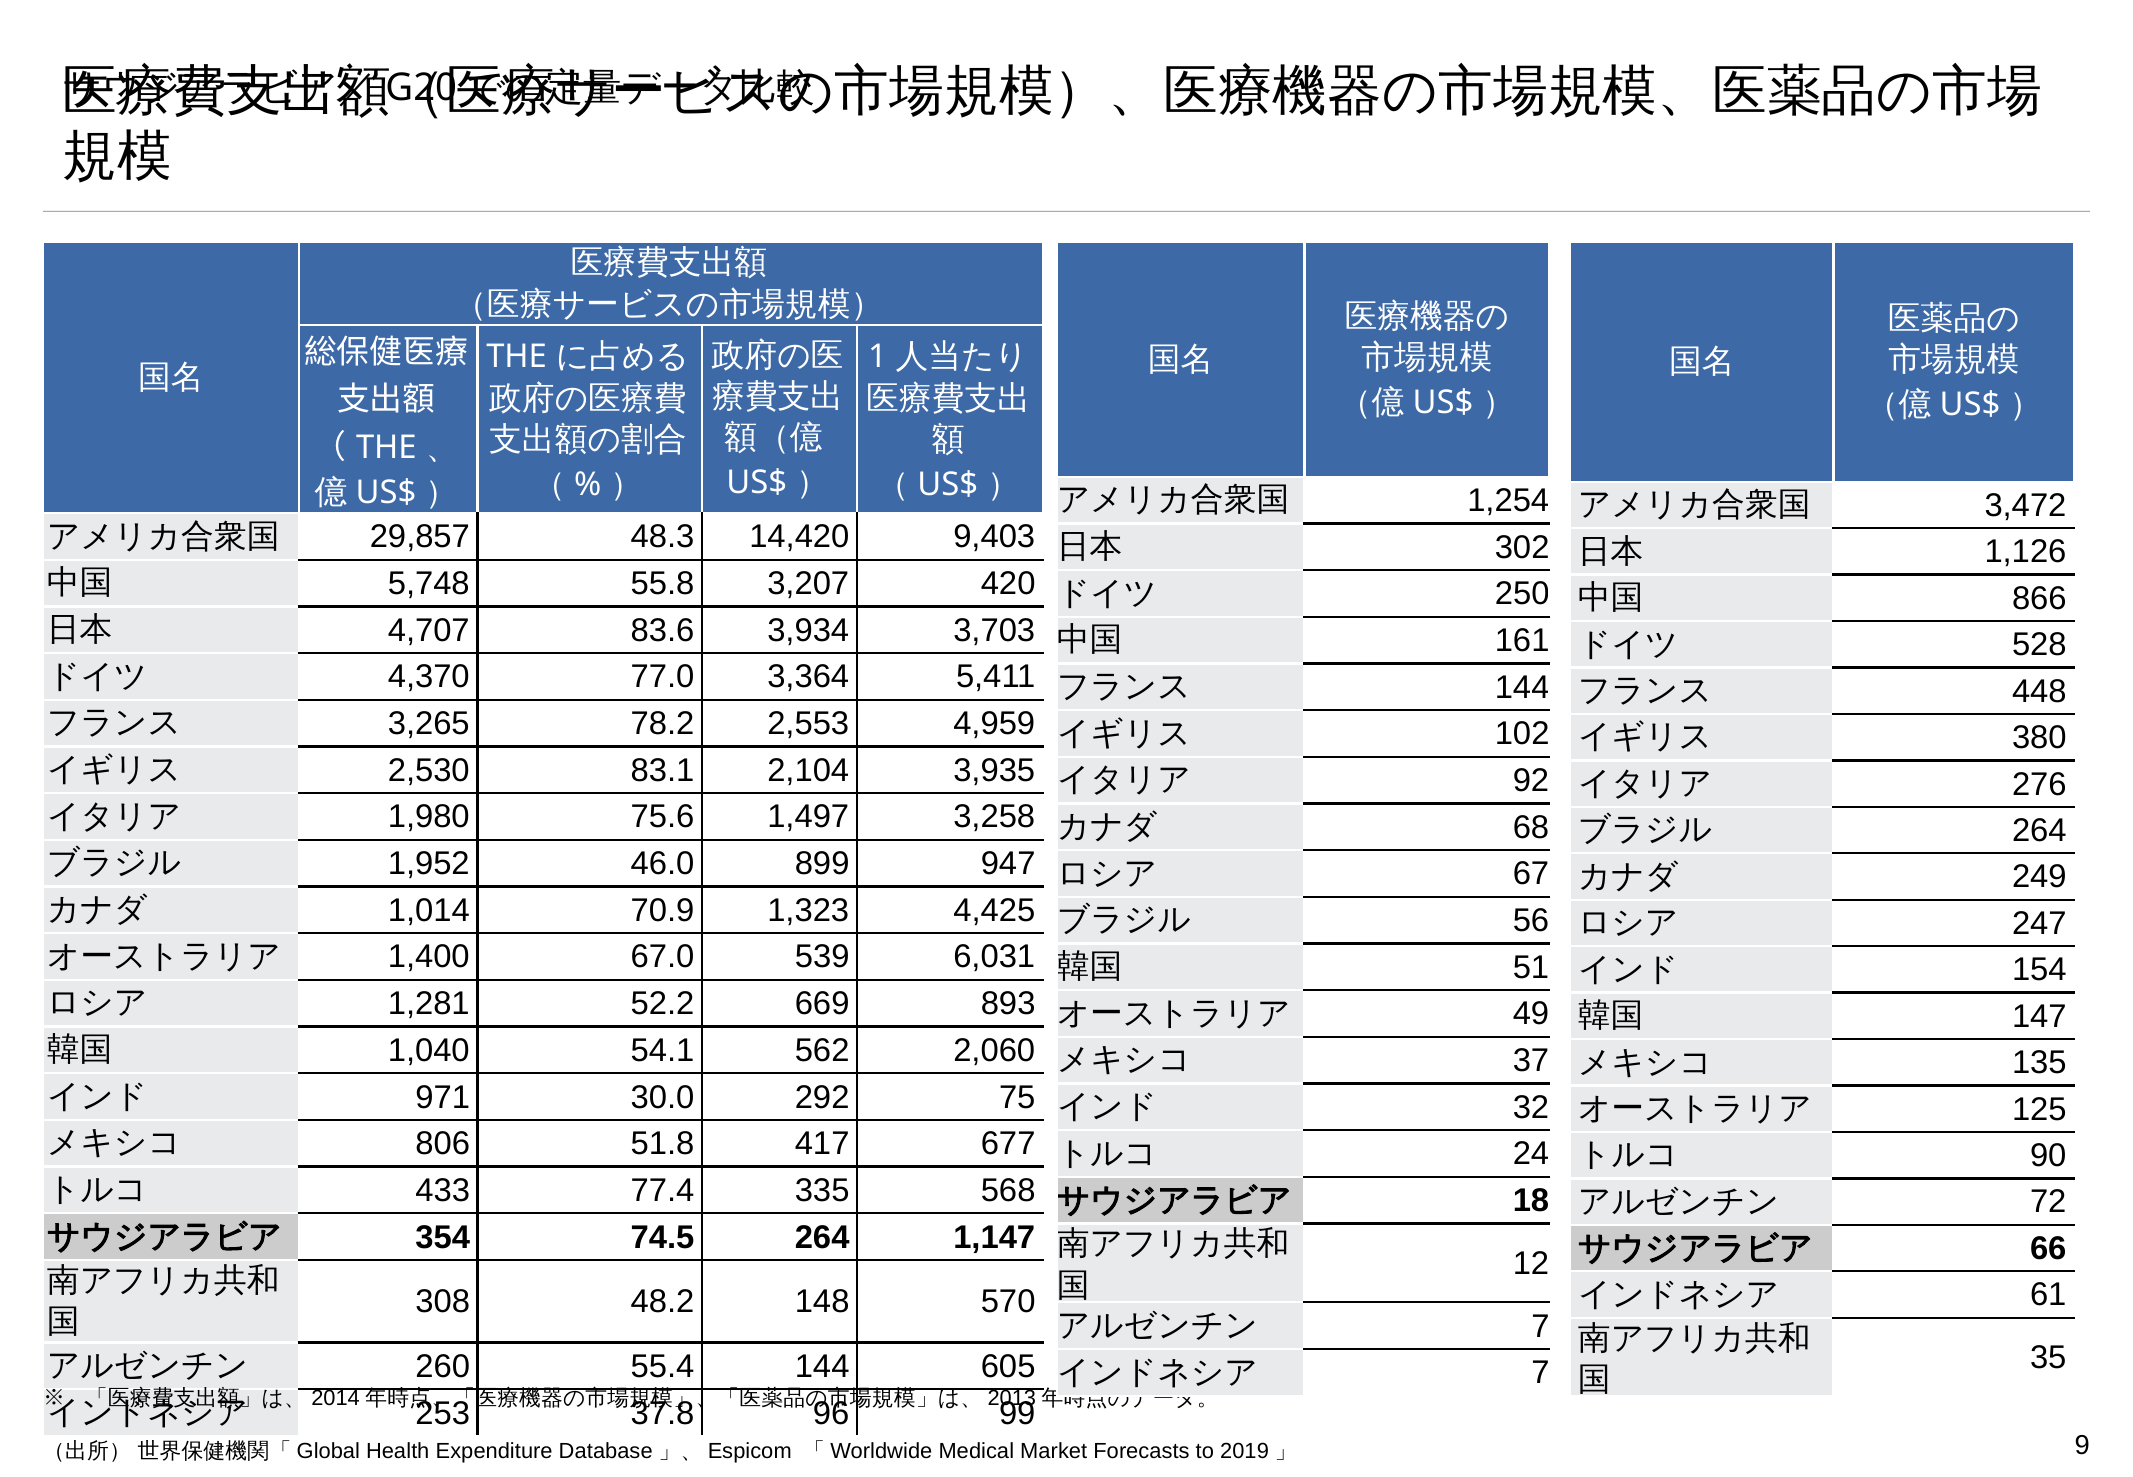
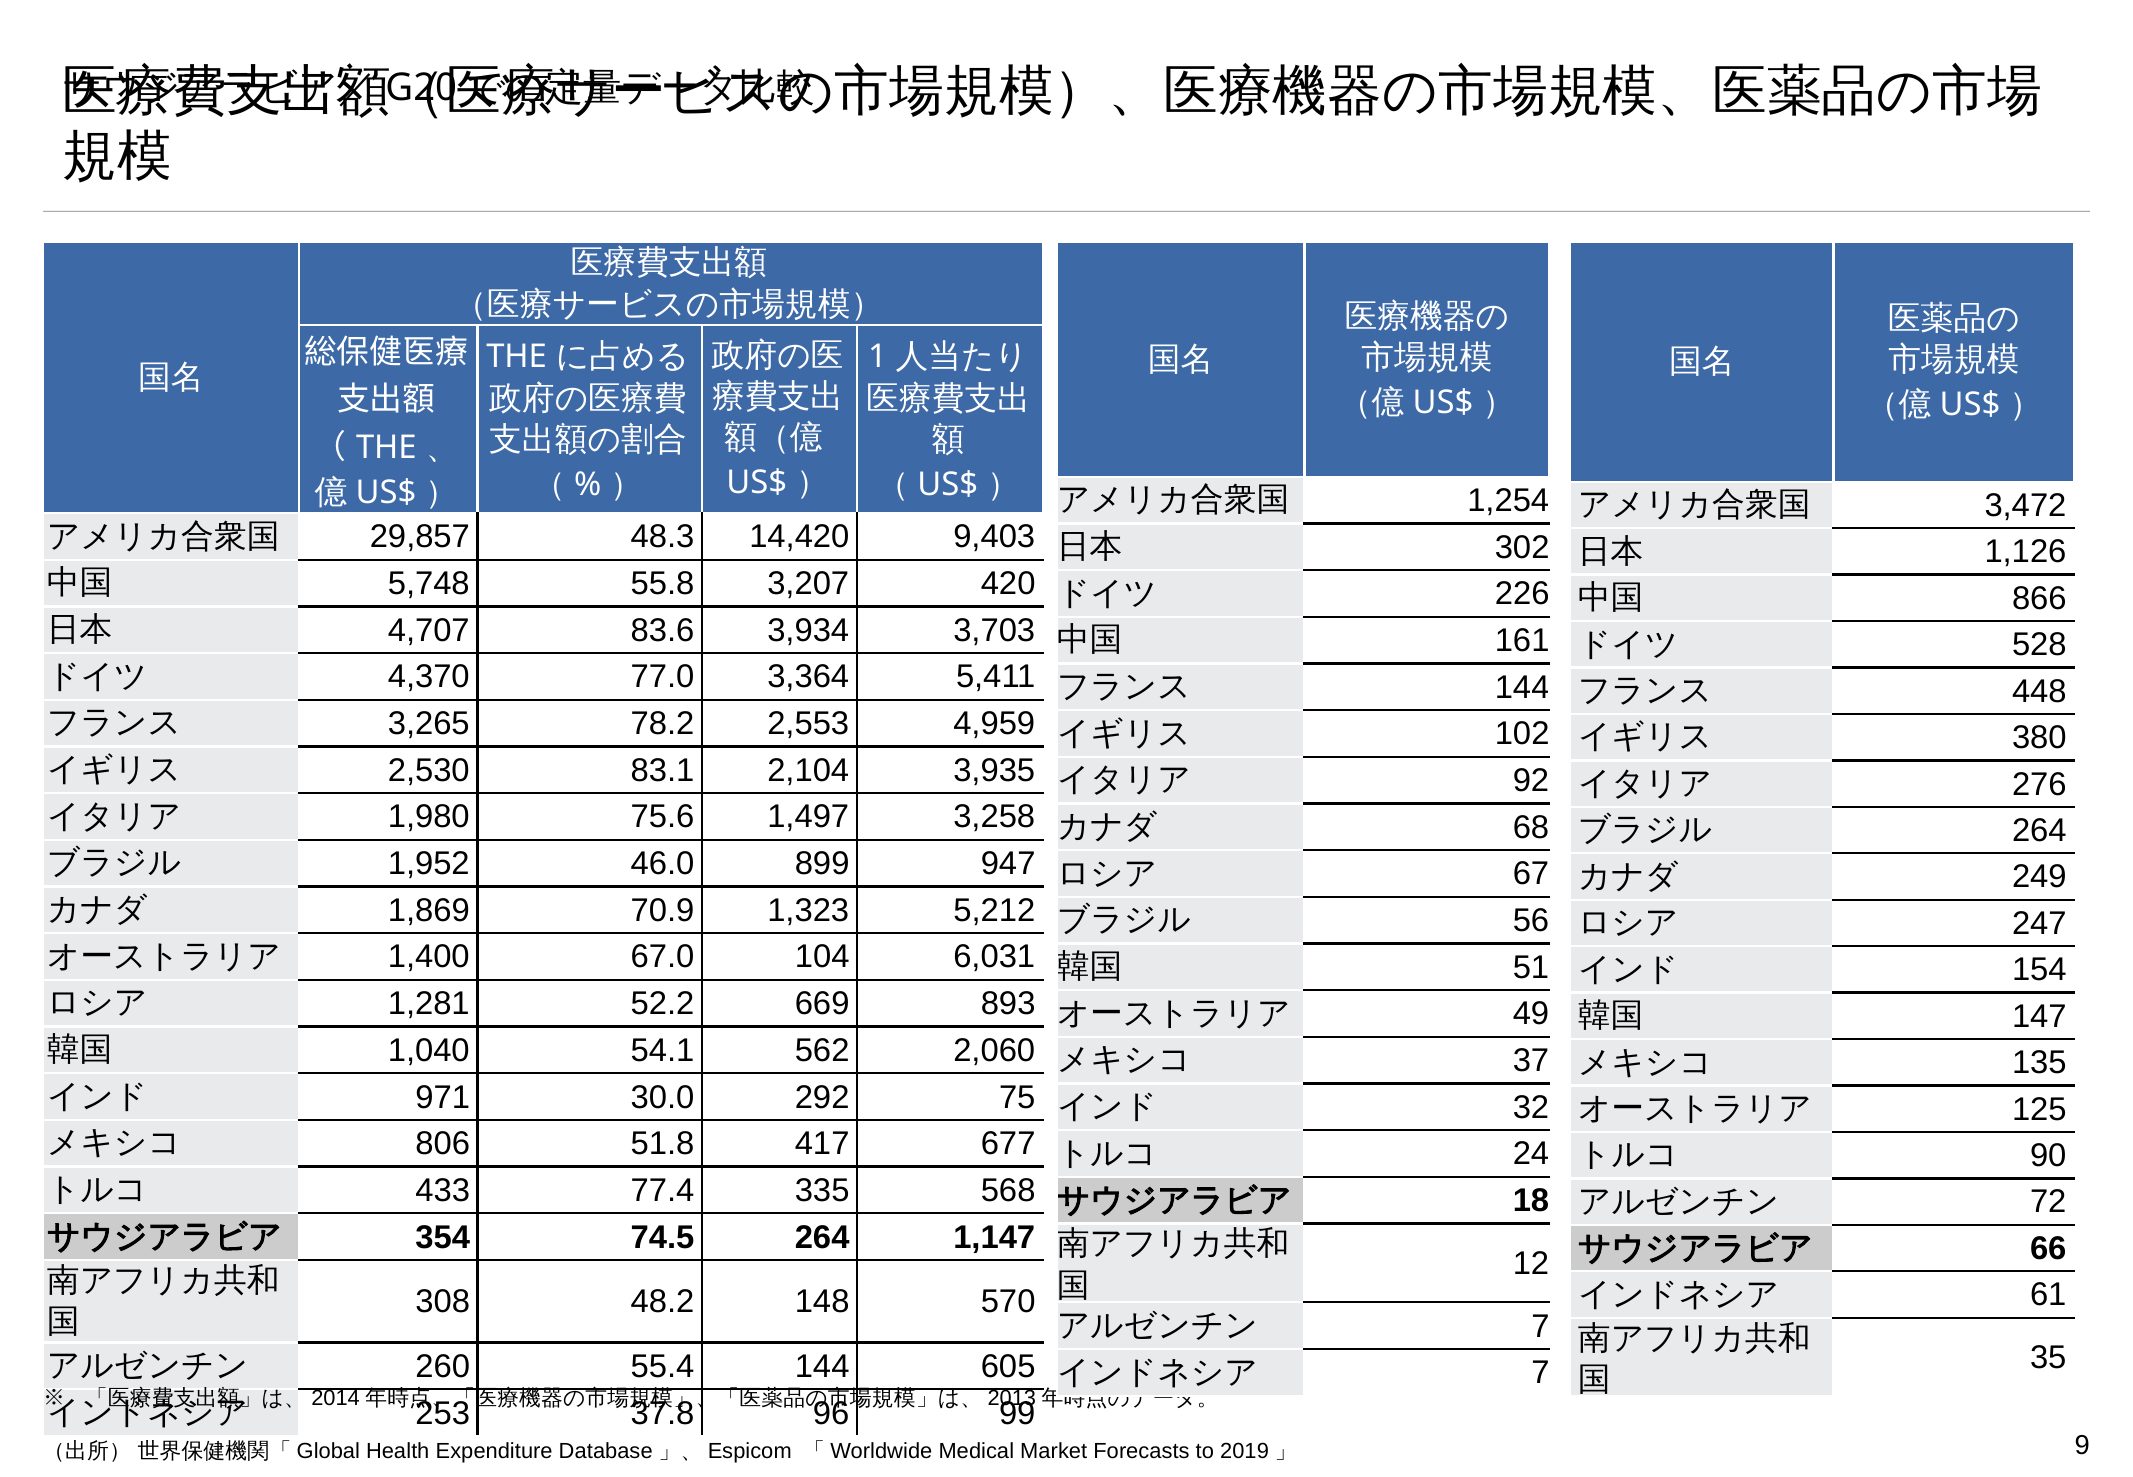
250: 250 -> 226 (1522, 594)
1,014: 1,014 -> 1,869 (429, 910)
4,425: 4,425 -> 5,212 (994, 910)
539: 539 -> 104 (822, 957)
